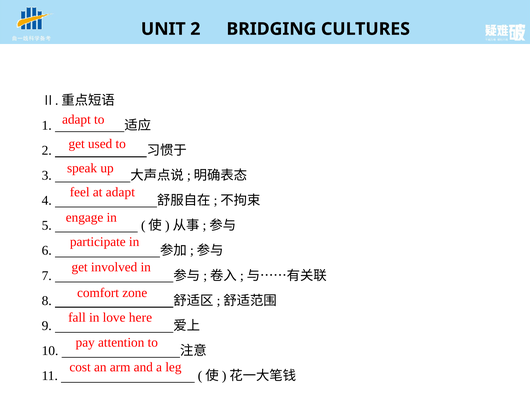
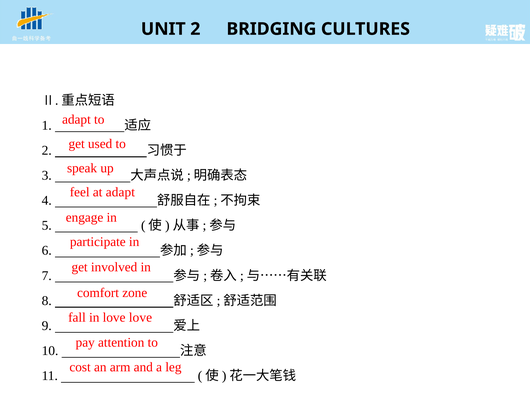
love here: here -> love (140, 318)
